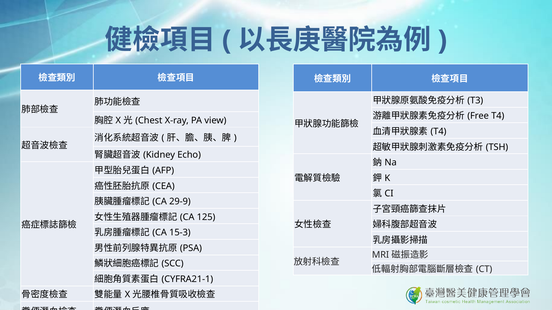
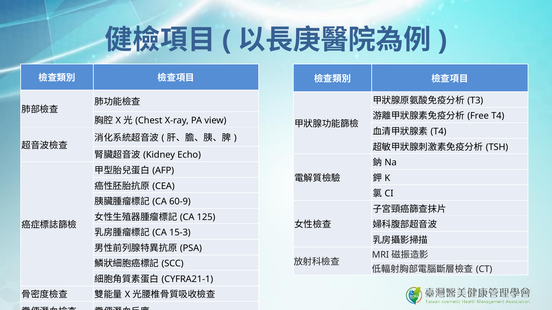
29-9: 29-9 -> 60-9 (180, 202)
